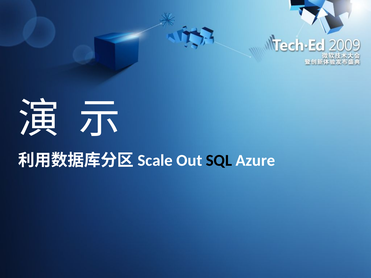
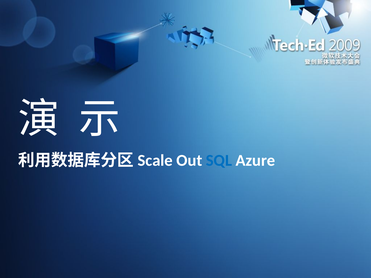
SQL colour: black -> blue (219, 161)
